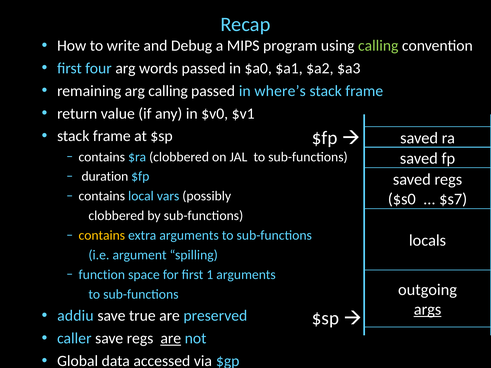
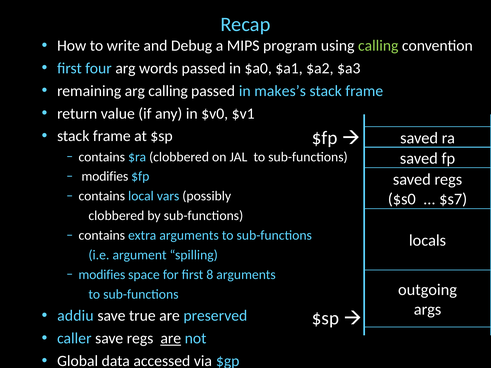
where’s: where’s -> makes’s (280, 91)
duration: duration -> modifies (105, 177)
contains colour: yellow -> white (102, 236)
function: function -> modifies (102, 275)
1: 1 -> 8 (210, 275)
args underline: present -> none (428, 310)
